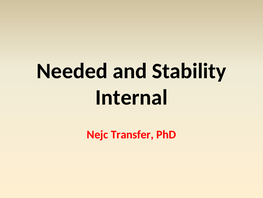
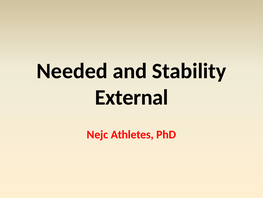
Internal: Internal -> External (132, 97)
Transfer: Transfer -> Athletes (132, 134)
